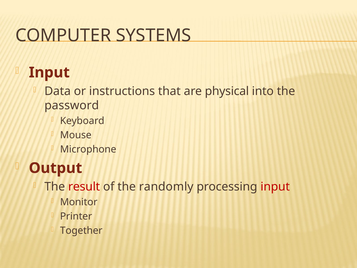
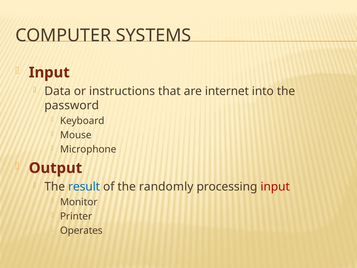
physical: physical -> internet (227, 91)
result colour: red -> blue (84, 187)
Together: Together -> Operates (81, 230)
